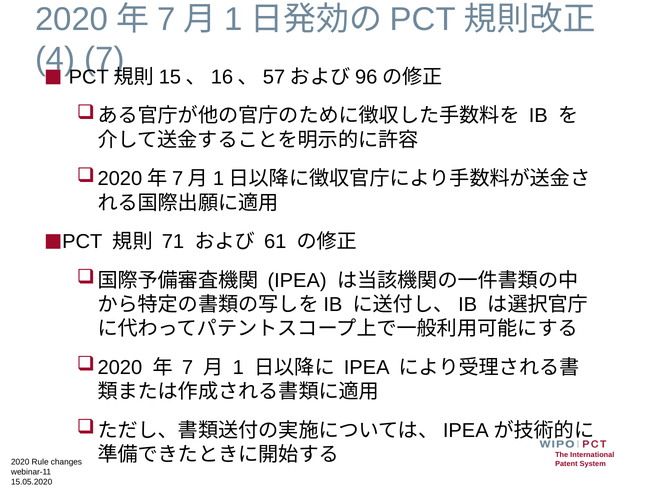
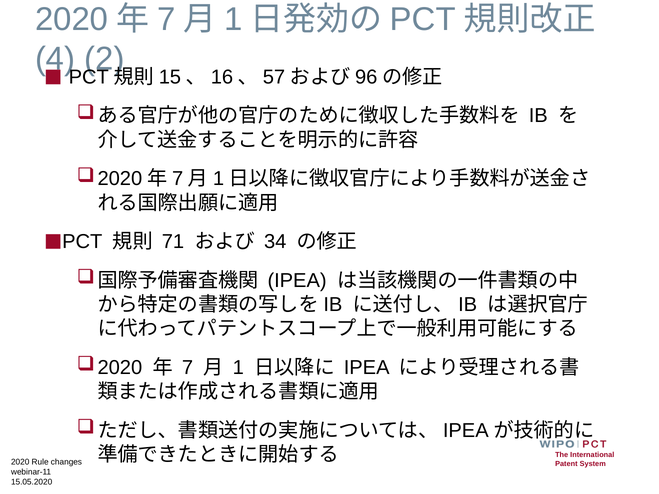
7: 7 -> 2 (105, 59)
61: 61 -> 34 (275, 242)
